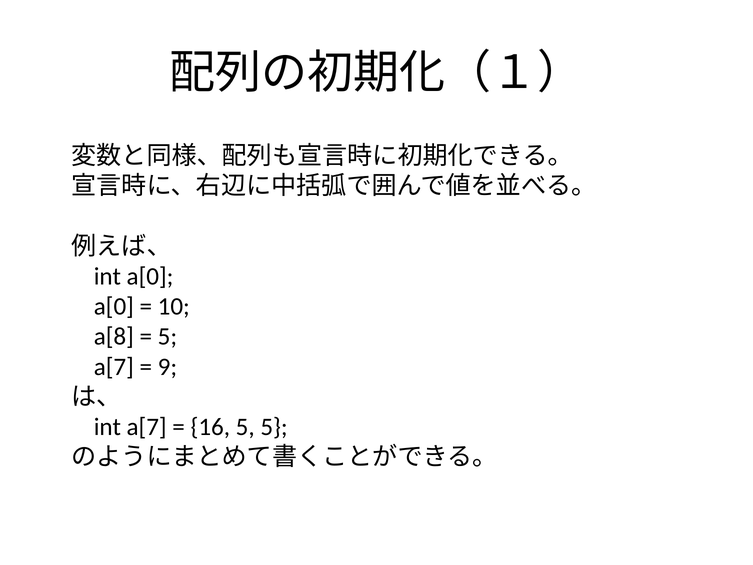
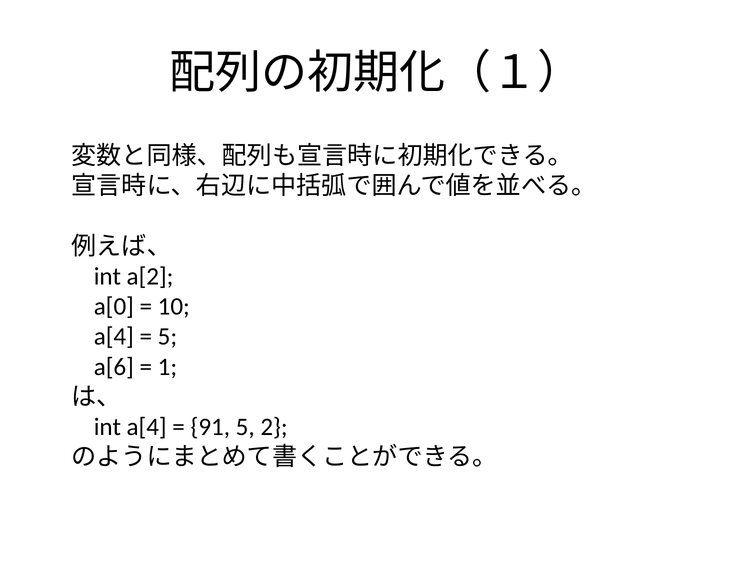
int a[0: a[0 -> a[2 (150, 276)
a[8: a[8 -> a[4 (114, 337)
a[7: a[7 -> a[6 (114, 367)
9: 9 -> 1 (167, 367)
int a[7: a[7 -> a[4 (147, 427)
16: 16 -> 91 (210, 427)
5 5: 5 -> 2 (274, 427)
